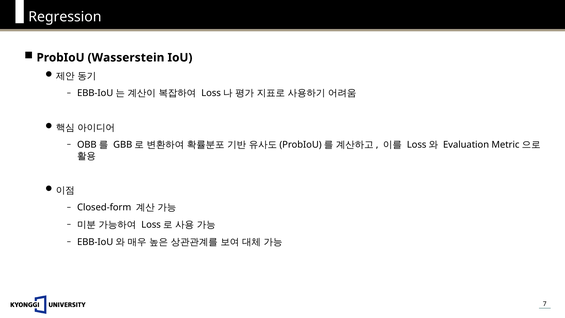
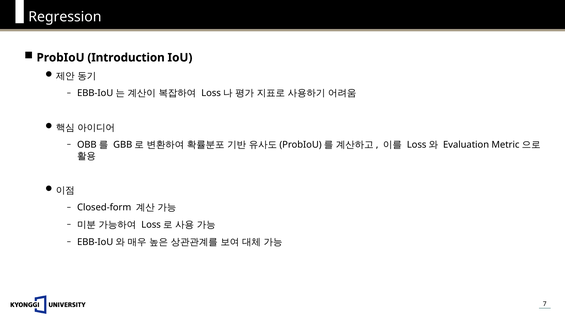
Wasserstein: Wasserstein -> Introduction (126, 58)
